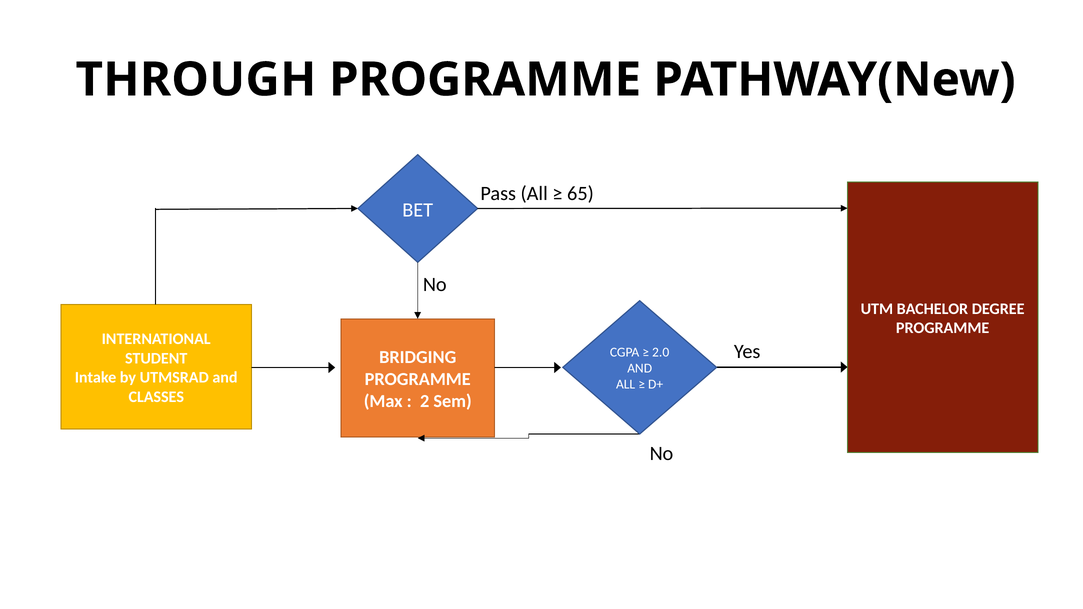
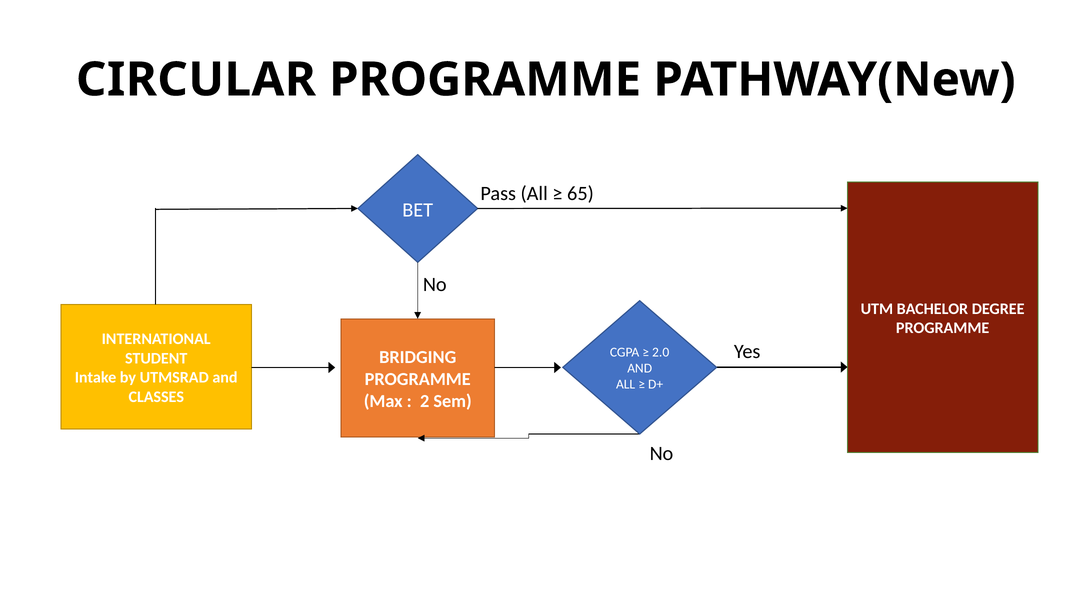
THROUGH: THROUGH -> CIRCULAR (196, 80)
